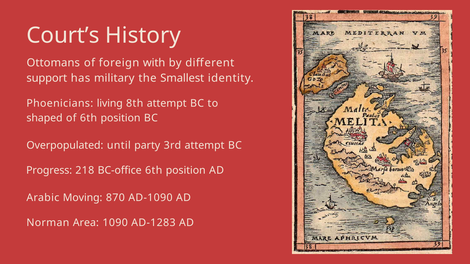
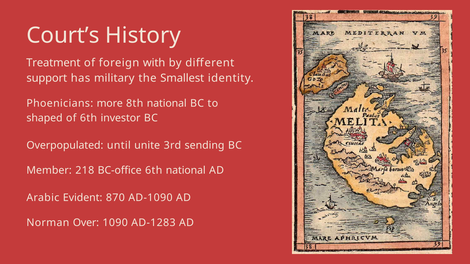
Ottomans: Ottomans -> Treatment (53, 63)
living: living -> more (110, 104)
8th attempt: attempt -> national (167, 104)
of 6th position: position -> investor (121, 118)
party: party -> unite (147, 145)
3rd attempt: attempt -> sending (205, 145)
Progress: Progress -> Member (49, 171)
position: position -> national (186, 171)
Moving: Moving -> Evident (83, 198)
Area: Area -> Over (86, 223)
